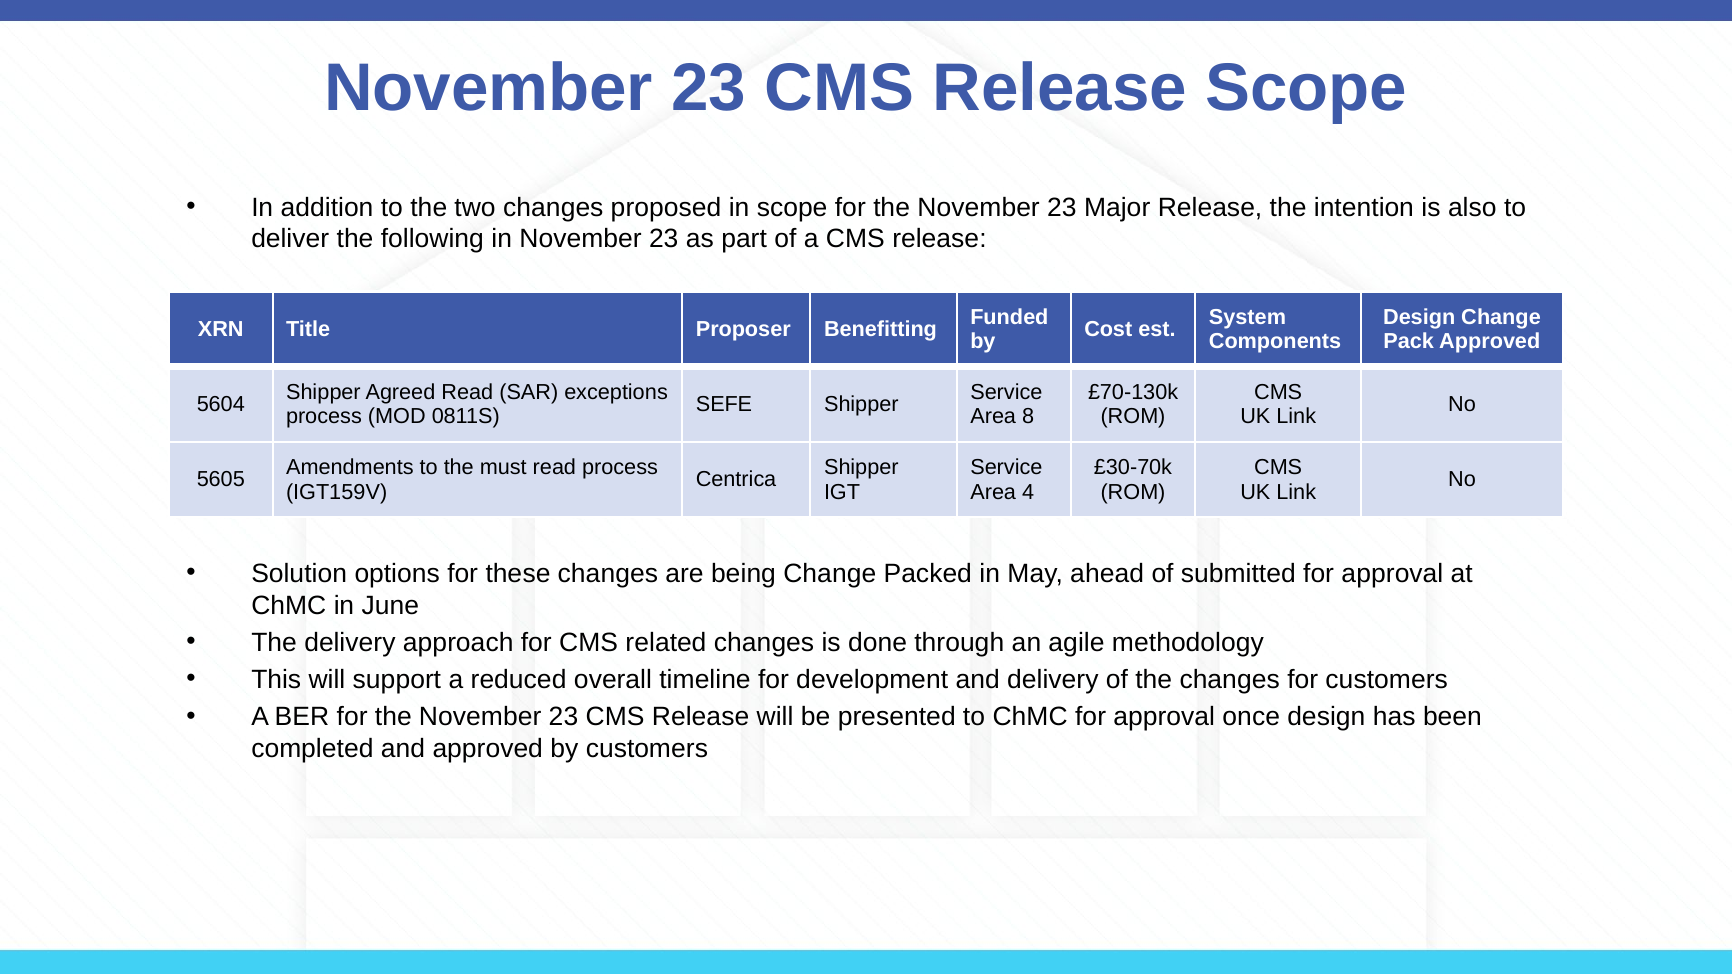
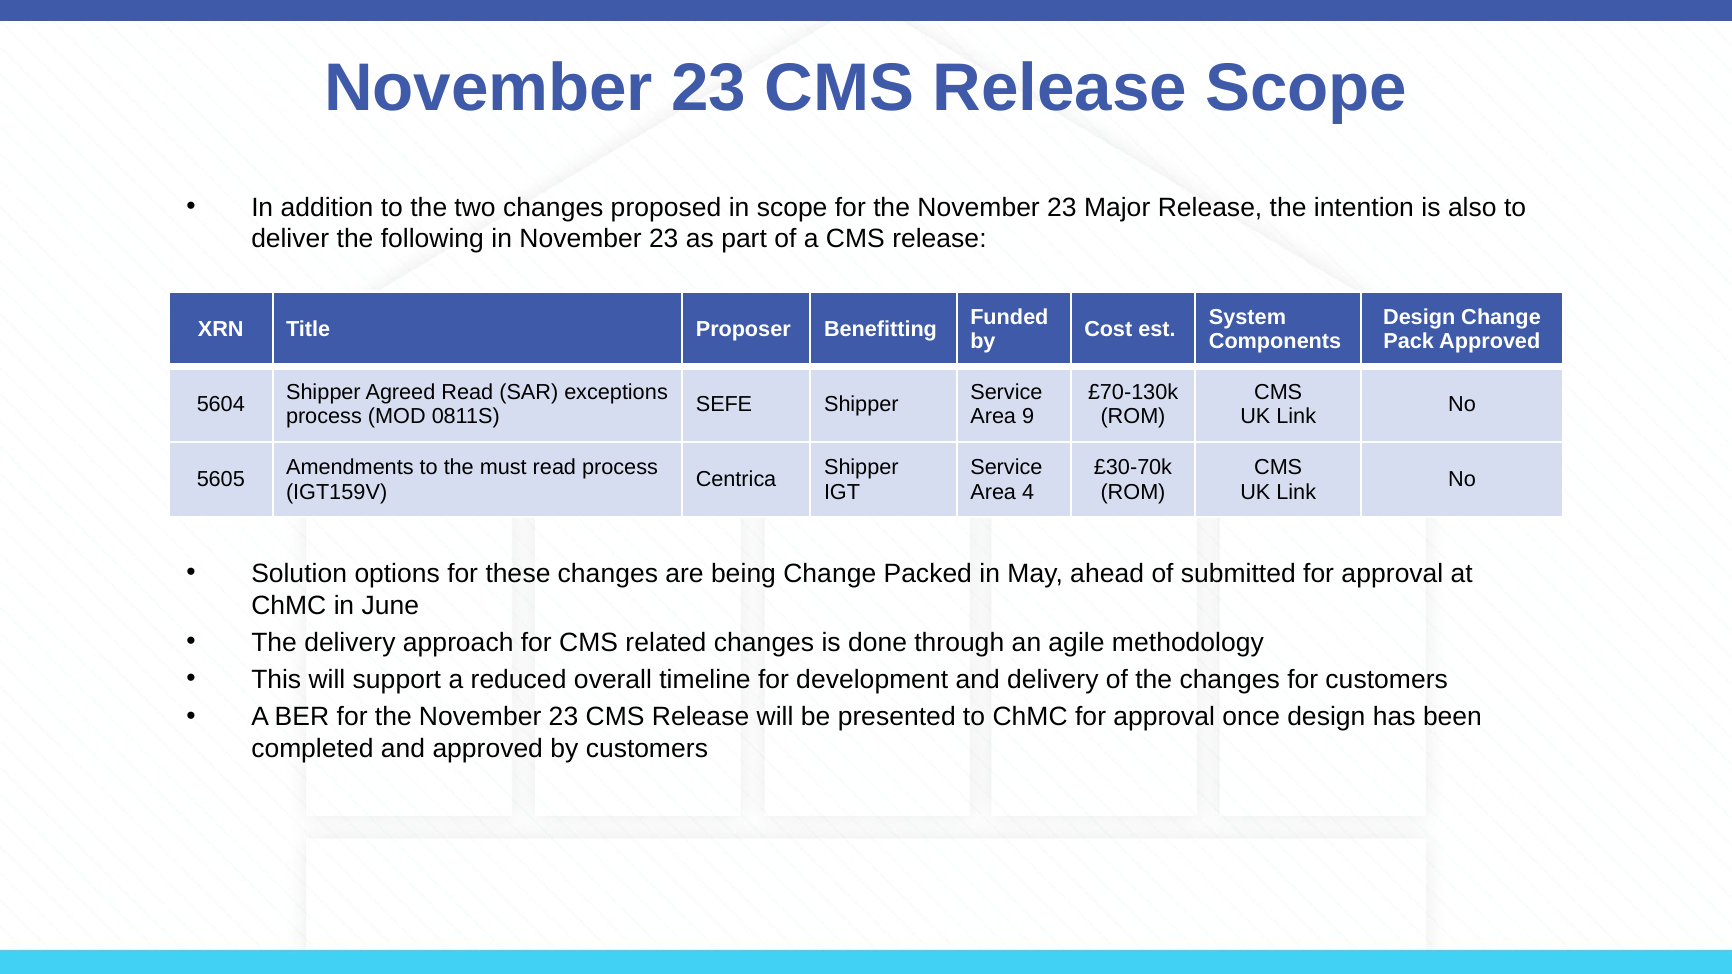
8: 8 -> 9 (1028, 417)
